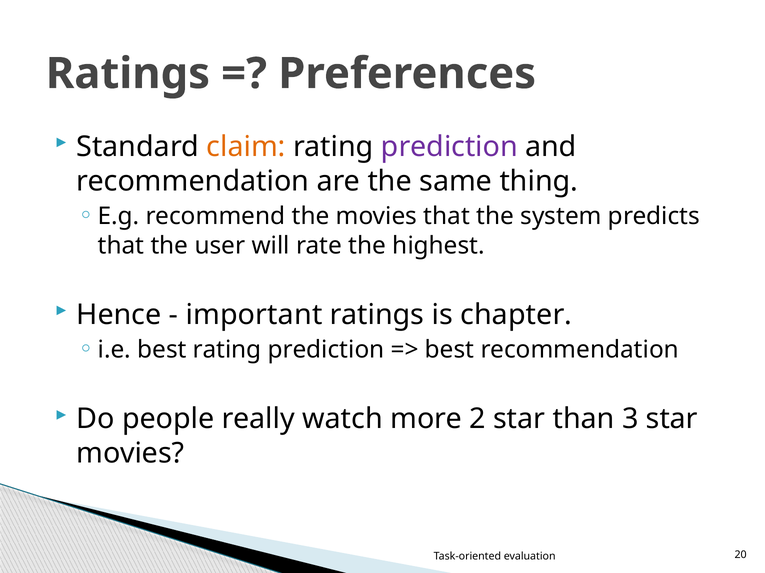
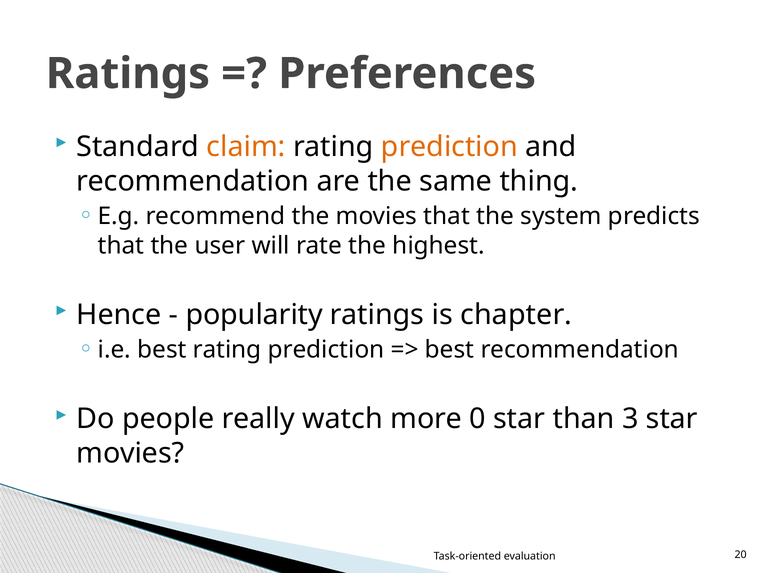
prediction colour: purple -> orange (449, 147)
important: important -> popularity (254, 315)
2: 2 -> 0 (478, 420)
